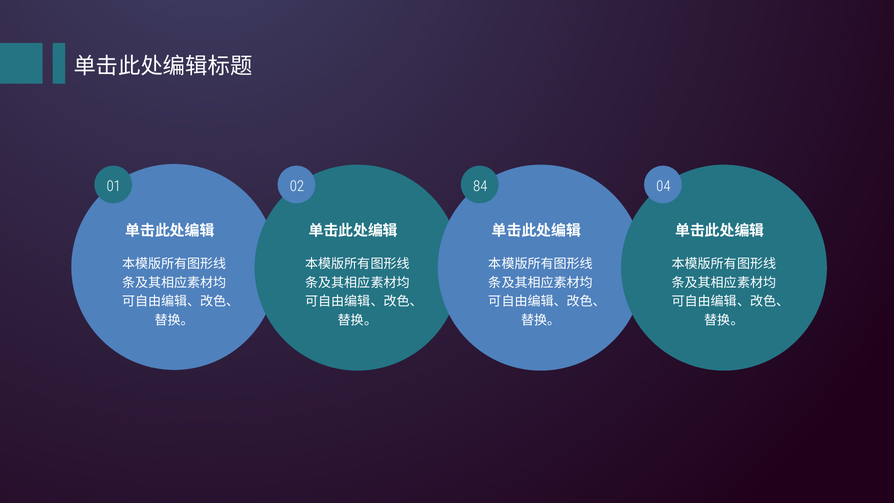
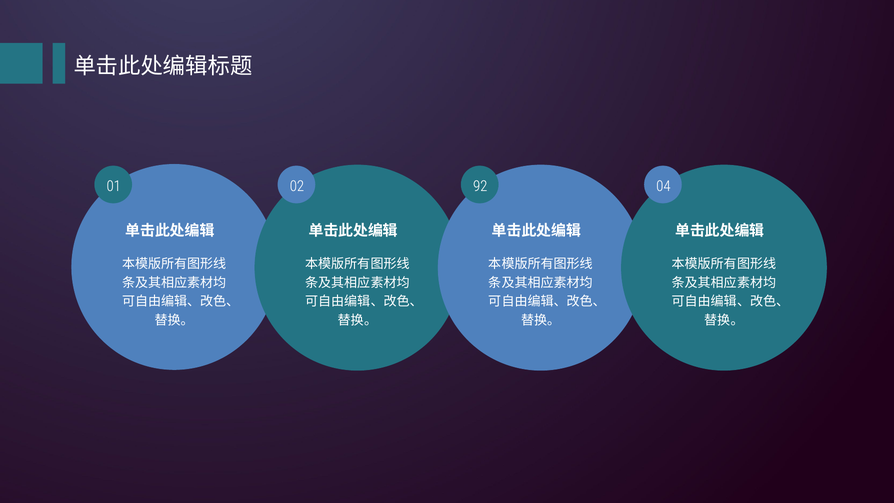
84: 84 -> 92 (480, 186)
